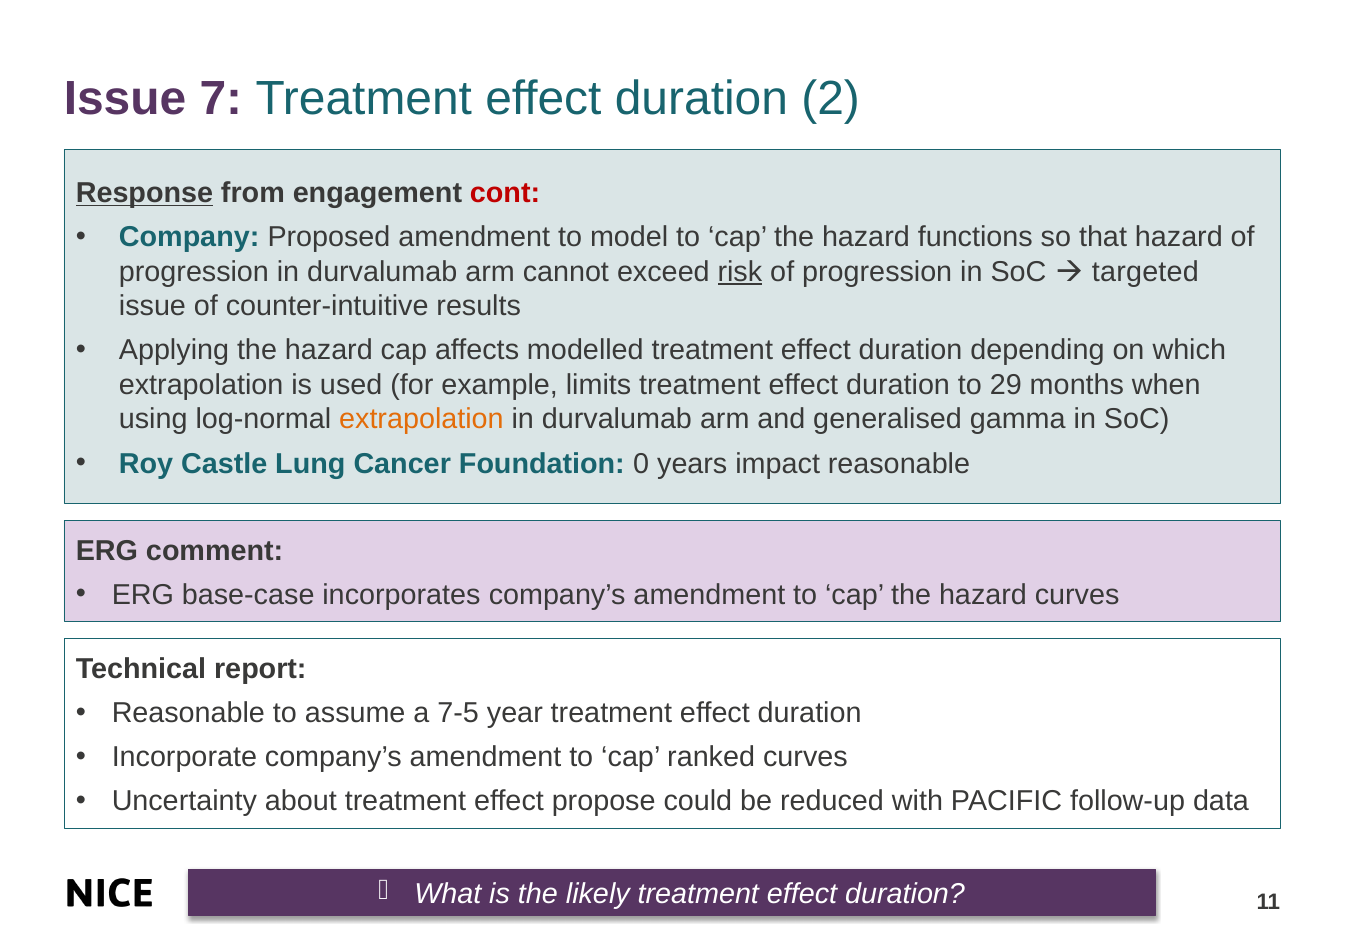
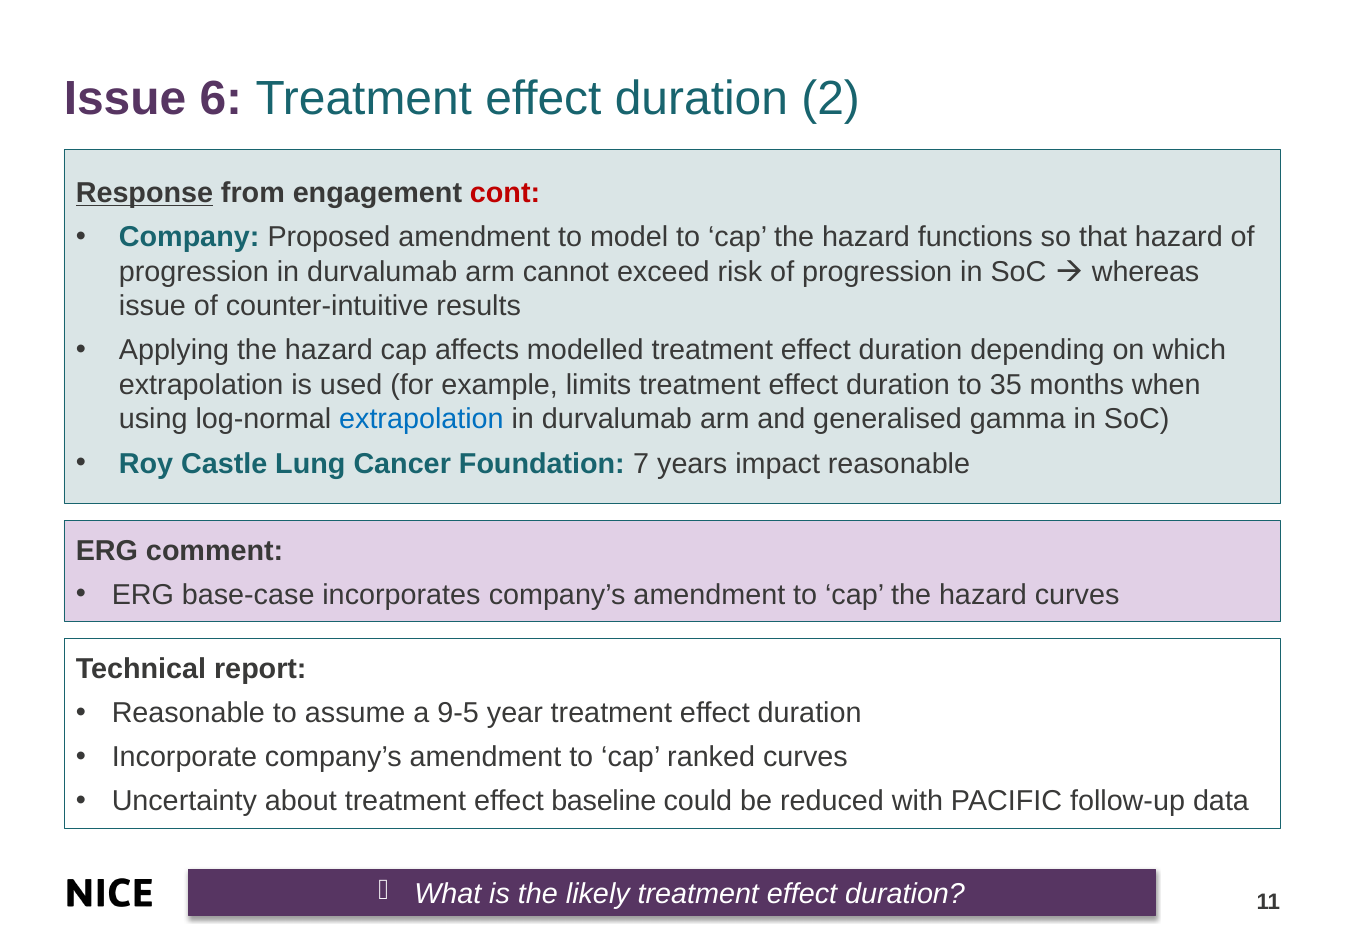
7: 7 -> 6 (221, 99)
risk underline: present -> none (740, 272)
targeted: targeted -> whereas (1146, 272)
29: 29 -> 35 (1006, 385)
extrapolation colour: orange -> blue (421, 419)
0: 0 -> 7 (641, 464)
7-5: 7-5 -> 9-5 (458, 713)
propose: propose -> baseline (604, 801)
